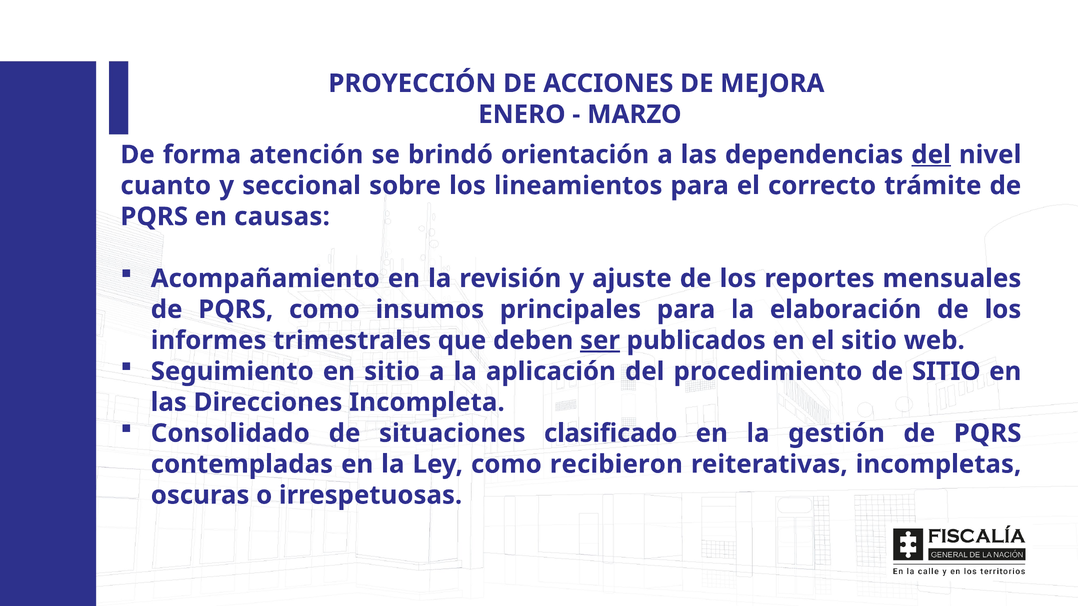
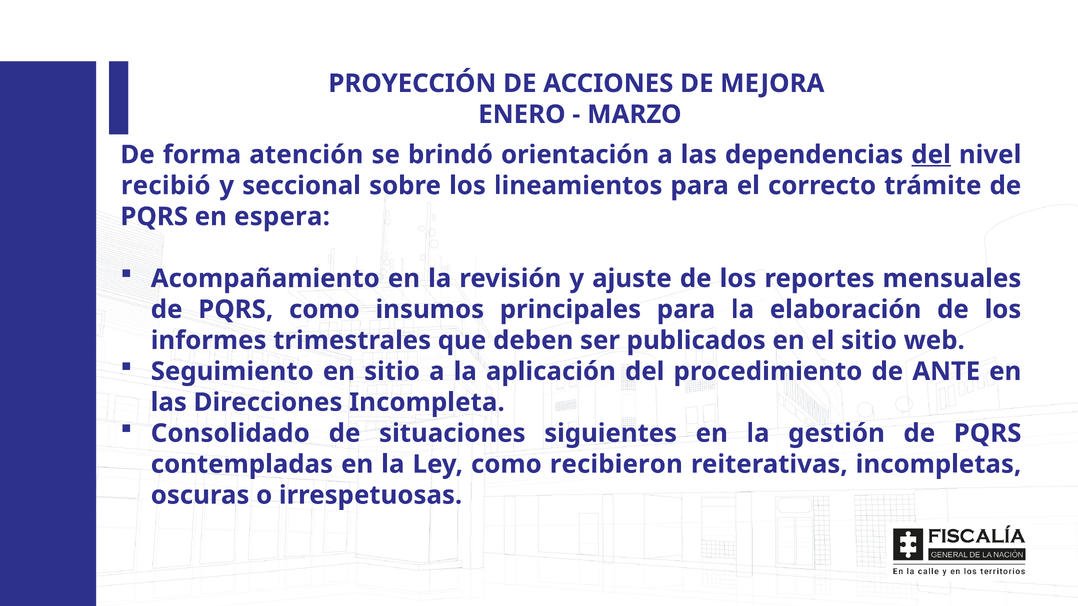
cuanto: cuanto -> recibió (166, 186)
causas: causas -> espera (282, 217)
ser underline: present -> none (600, 341)
de SITIO: SITIO -> ANTE (946, 372)
clasificado: clasificado -> siguientes (611, 434)
